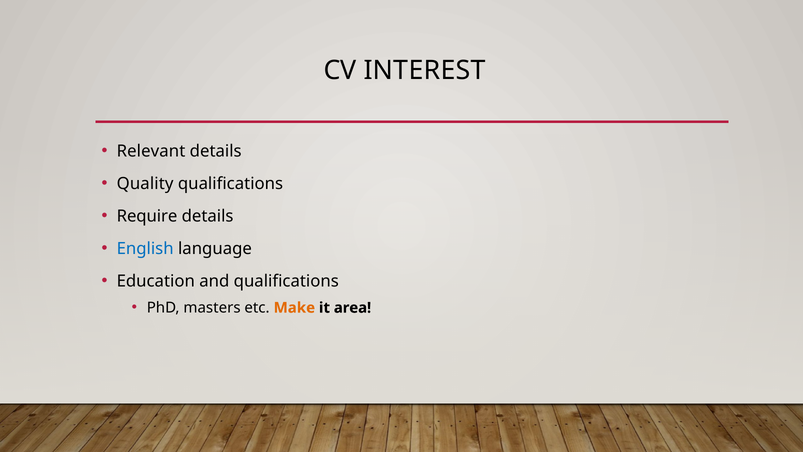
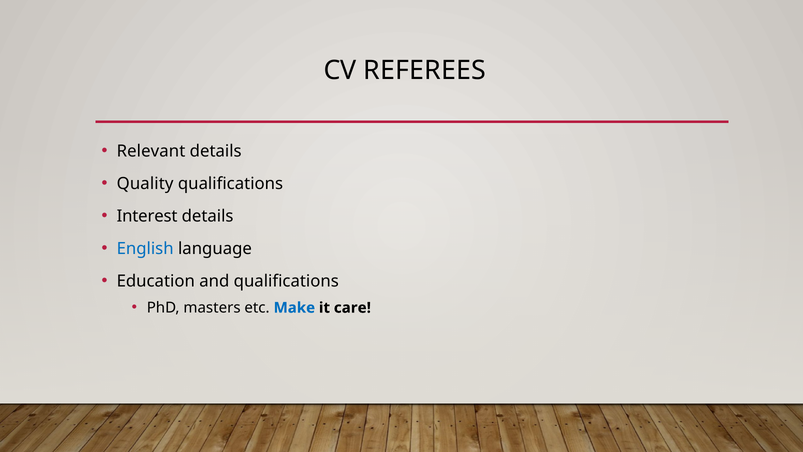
INTEREST: INTEREST -> REFEREES (425, 70)
Require: Require -> Interest (147, 216)
Make colour: orange -> blue (294, 308)
area: area -> care (352, 308)
